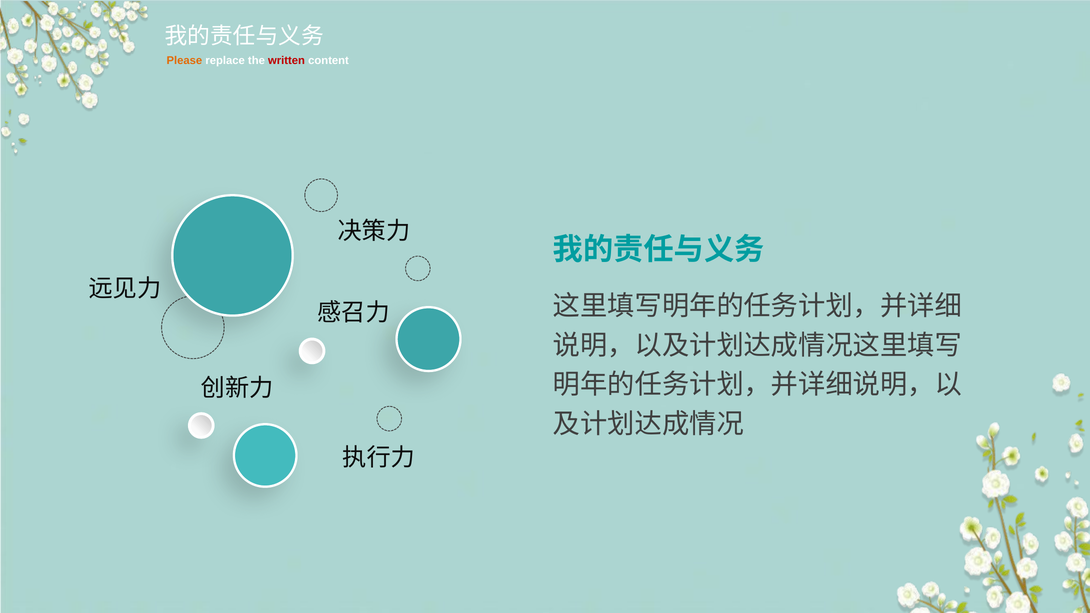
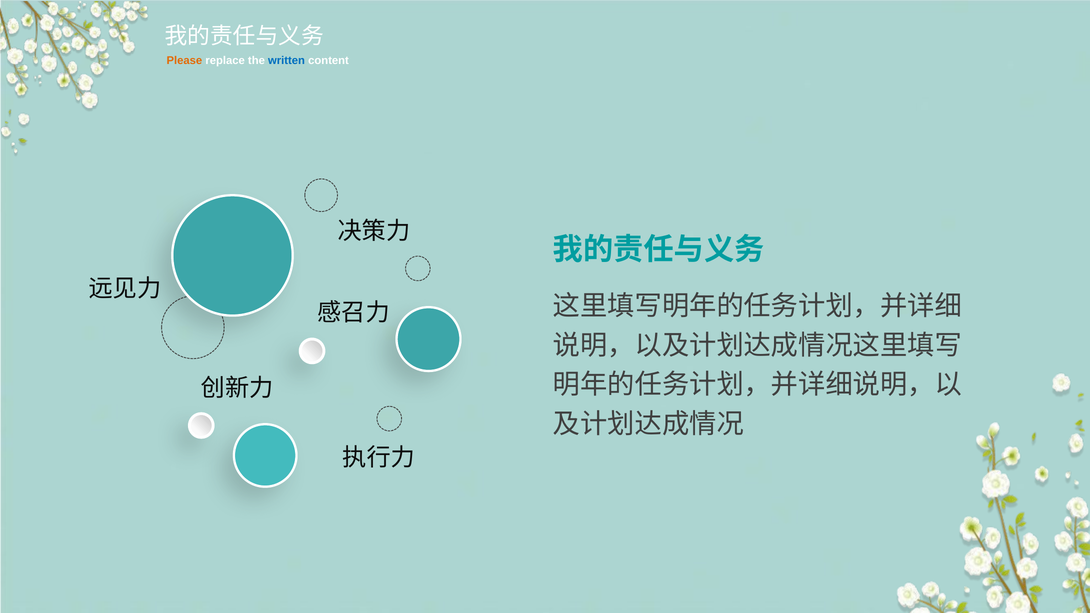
written colour: red -> blue (286, 61)
